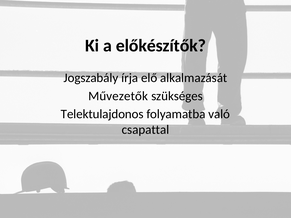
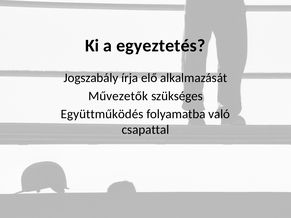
előkészítők: előkészítők -> egyeztetés (161, 46)
Telektulajdonos: Telektulajdonos -> Együttműködés (102, 114)
